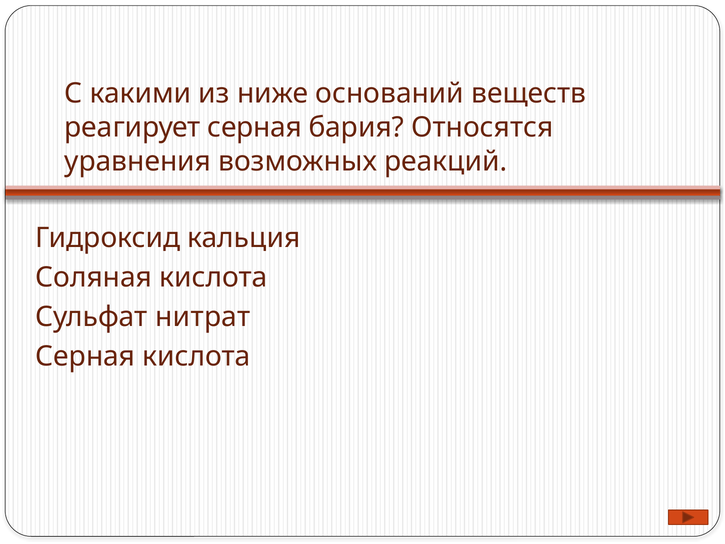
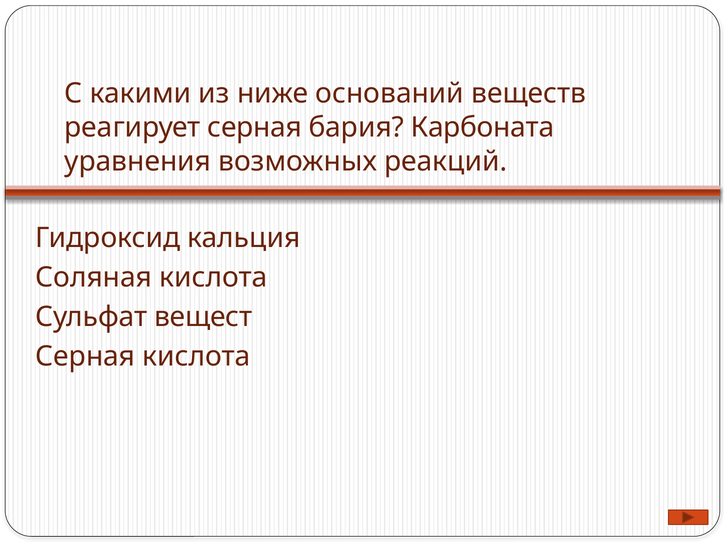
Относятся: Относятся -> Карбоната (482, 127)
нитрат: нитрат -> вещест (203, 317)
